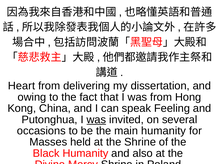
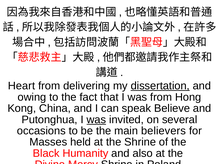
dissertation underline: none -> present (160, 86)
Feeling: Feeling -> Believe (172, 108)
main humanity: humanity -> believers (163, 131)
